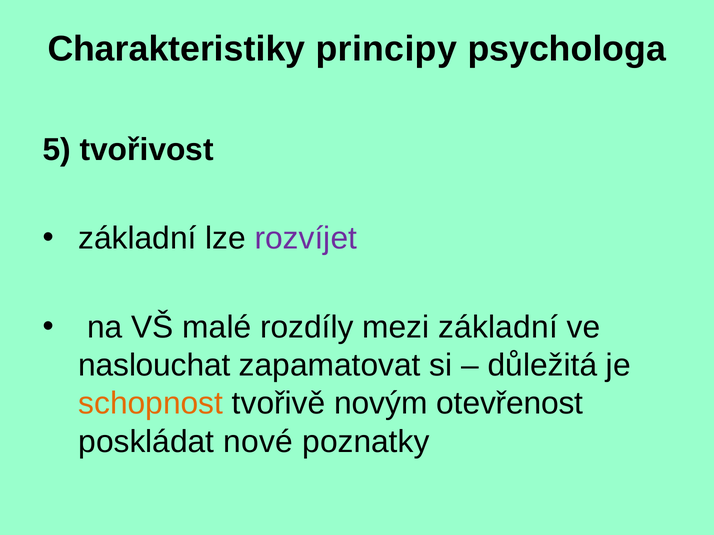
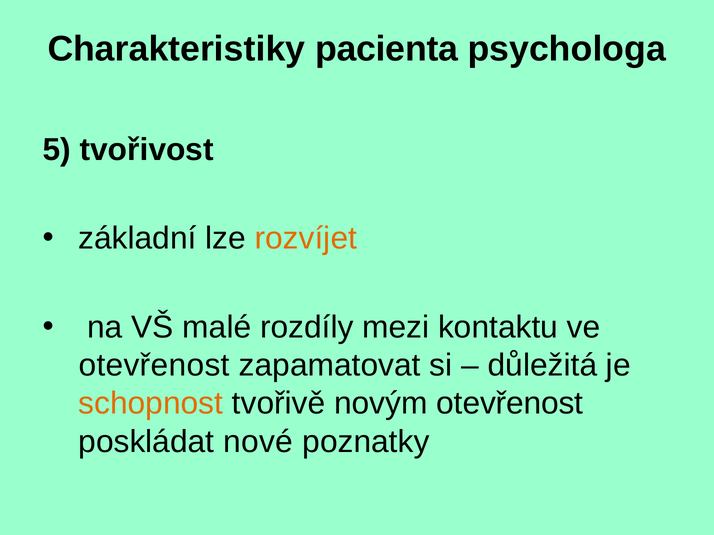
principy: principy -> pacienta (387, 49)
rozvíjet colour: purple -> orange (306, 239)
mezi základní: základní -> kontaktu (498, 328)
naslouchat: naslouchat -> otevřenost (154, 366)
